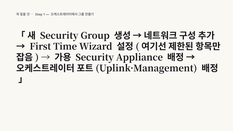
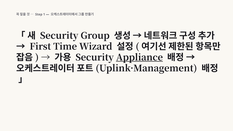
Appliance underline: none -> present (139, 58)
